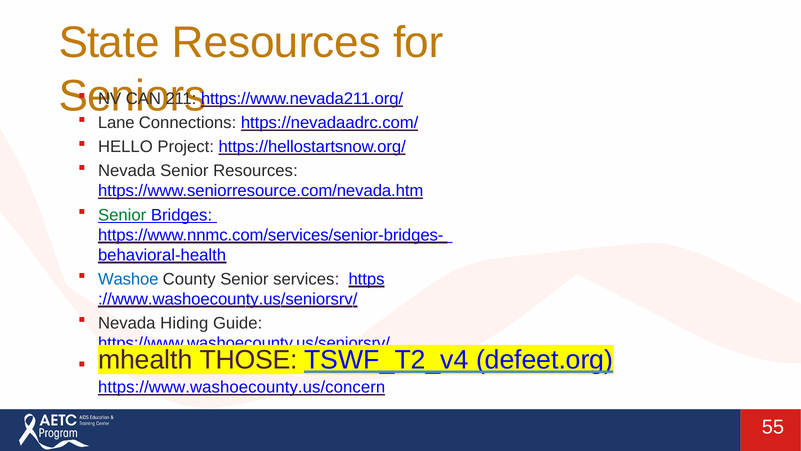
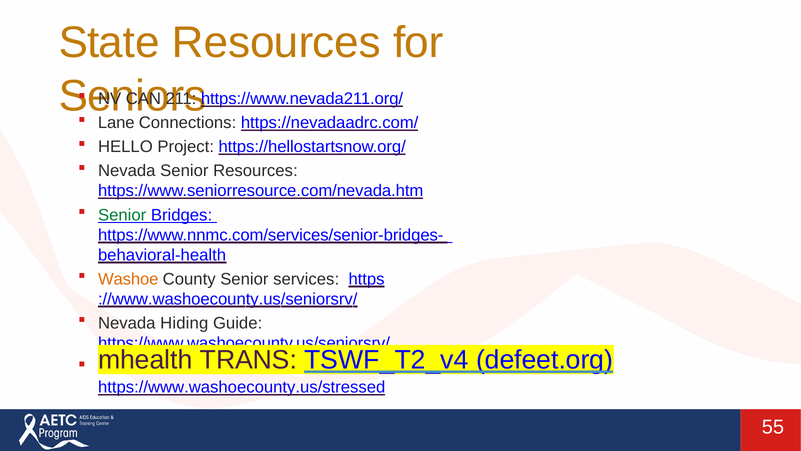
Washoe colour: blue -> orange (128, 279)
THOSE: THOSE -> TRANS (248, 360)
https://www.washoecounty.us/concern: https://www.washoecounty.us/concern -> https://www.washoecounty.us/stressed (242, 387)
